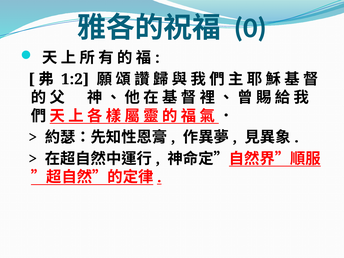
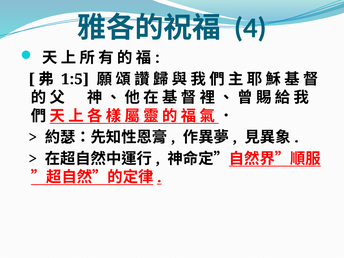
0: 0 -> 4 (250, 28)
1:2: 1:2 -> 1:5 (75, 79)
